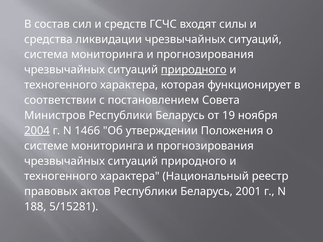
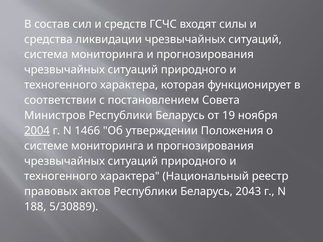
природного underline: present -> none (194, 70)
2001: 2001 -> 2043 (248, 192)
5/15281: 5/15281 -> 5/30889 (74, 207)
